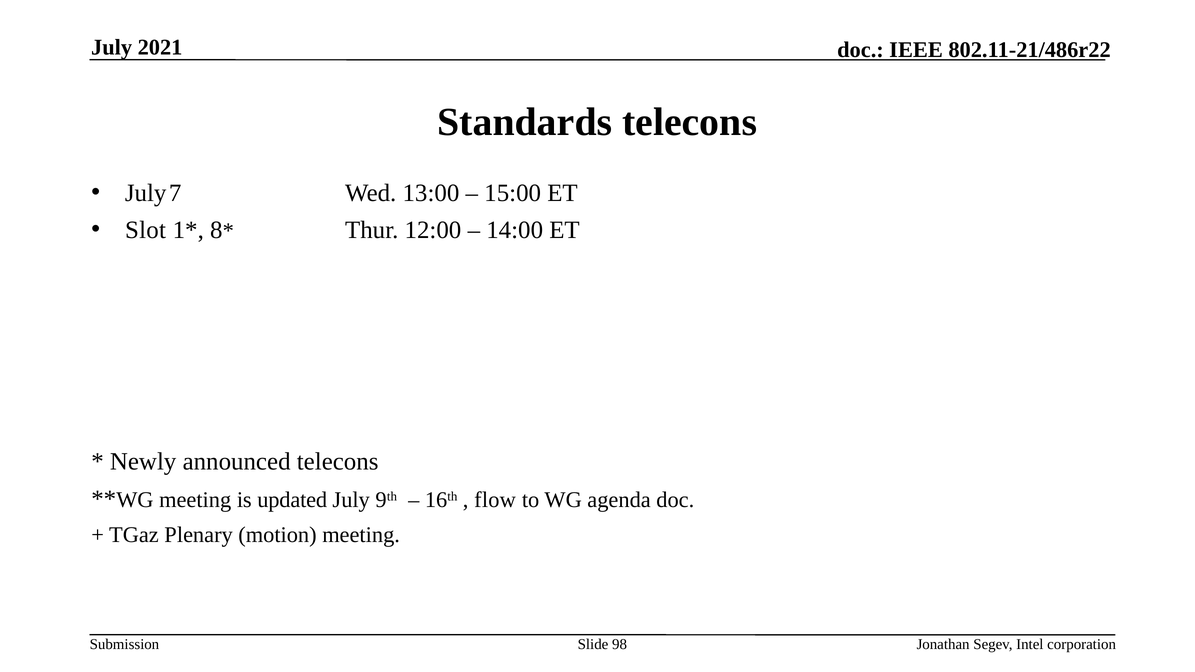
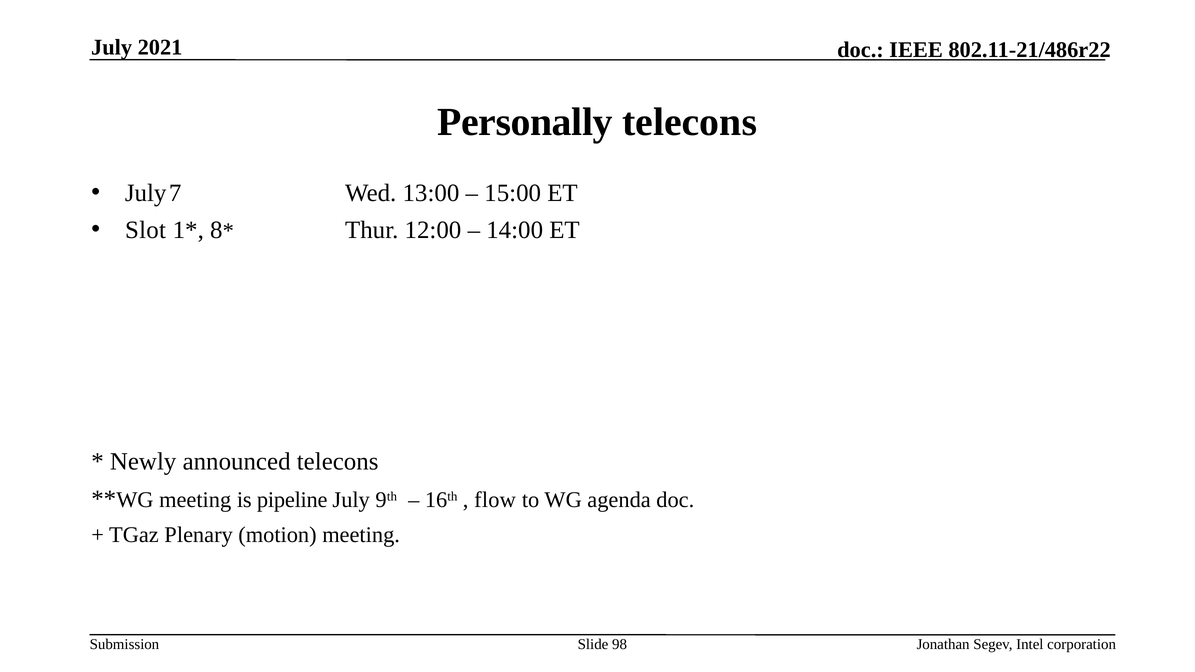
Standards: Standards -> Personally (525, 122)
updated: updated -> pipeline (292, 500)
